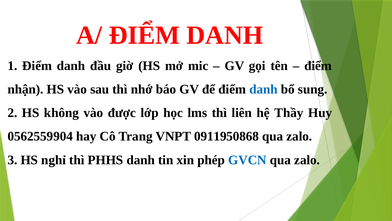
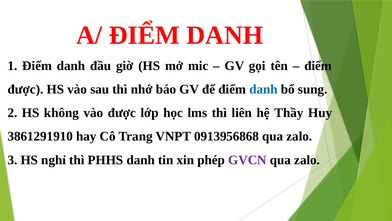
nhận: nhận -> được (25, 89)
0562559904: 0562559904 -> 3861291910 (40, 136)
0911950868: 0911950868 -> 0913956868 (227, 136)
GVCN colour: blue -> purple (247, 160)
